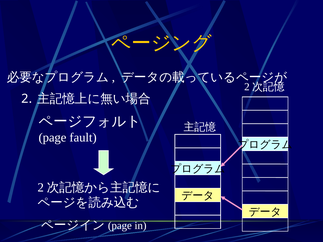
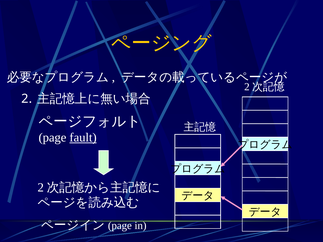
fault underline: none -> present (83, 138)
